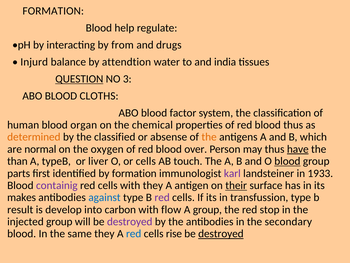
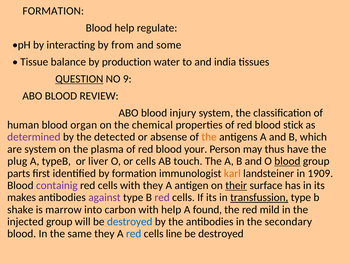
drugs: drugs -> some (169, 45)
Injurd: Injurd -> Tissue (34, 62)
attendtion: attendtion -> production (127, 62)
3: 3 -> 9 (127, 79)
CLOTHS: CLOTHS -> REVIEW (99, 96)
factor: factor -> injury (183, 113)
blood thus: thus -> stick (293, 125)
determined colour: orange -> purple (34, 137)
classified: classified -> detected (115, 137)
are normal: normal -> system (40, 149)
oxygen: oxygen -> plasma (107, 149)
over: over -> your (196, 149)
have underline: present -> none (298, 149)
than: than -> plug (17, 161)
karl colour: purple -> orange (232, 173)
1933: 1933 -> 1909 (320, 173)
against colour: blue -> purple (104, 197)
transfussion underline: none -> present (259, 197)
result: result -> shake (20, 209)
develop: develop -> marrow (63, 209)
with flow: flow -> help (171, 209)
A group: group -> found (207, 209)
stop: stop -> mild (270, 209)
destroyed colour: purple -> blue (130, 221)
rise: rise -> line (174, 233)
destroyed underline: present -> none (221, 233)
